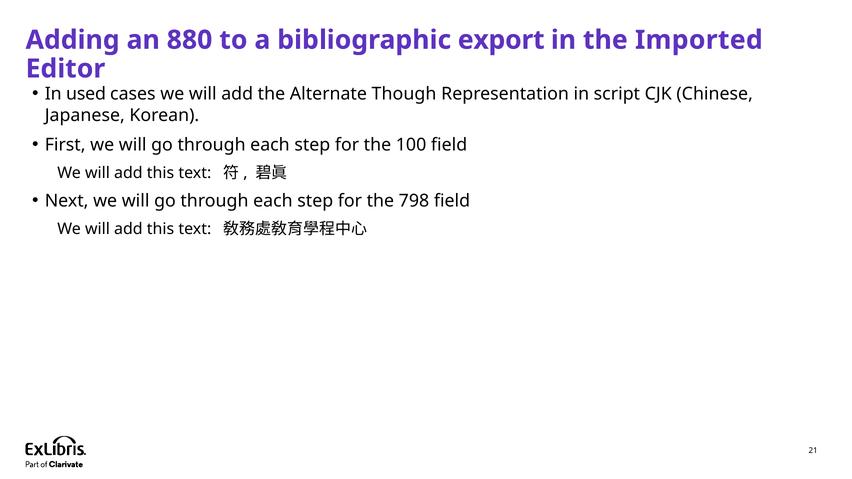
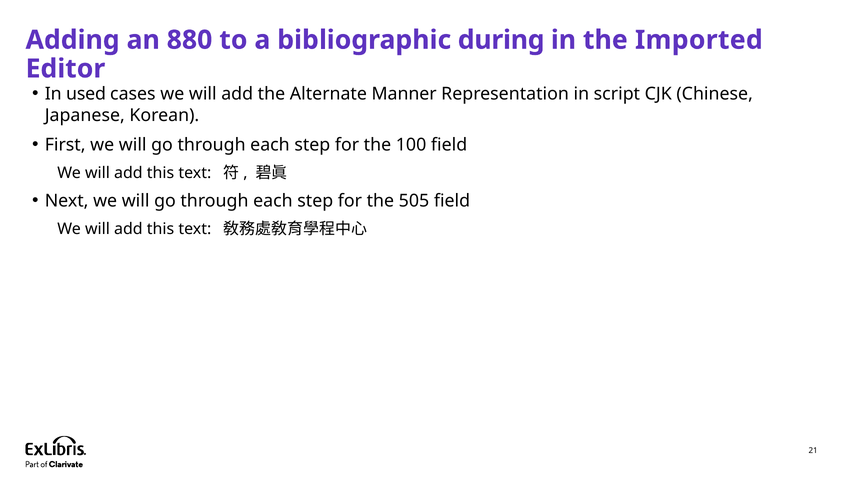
export: export -> during (501, 40)
Though: Though -> Manner (404, 94)
798: 798 -> 505 (414, 201)
